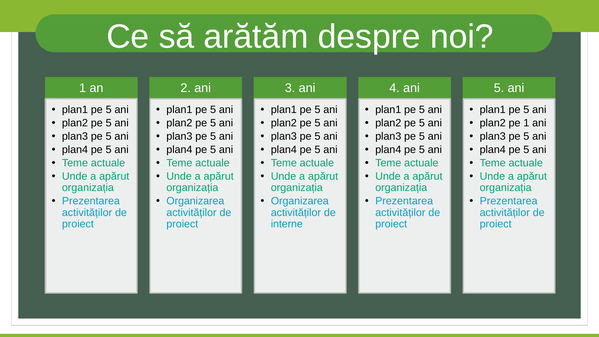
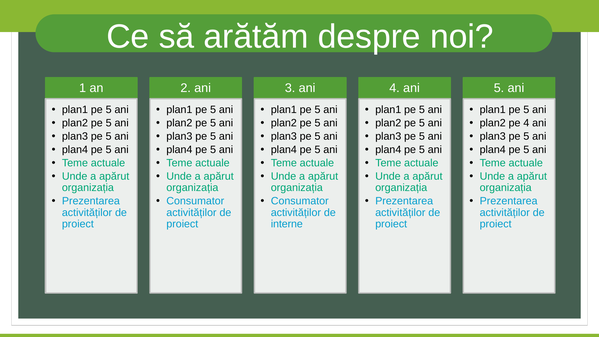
pe 1: 1 -> 4 (526, 123)
Organizarea: Organizarea -> Consumator (195, 201)
Organizarea: Organizarea -> Consumator (300, 201)
